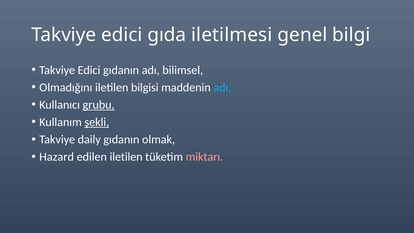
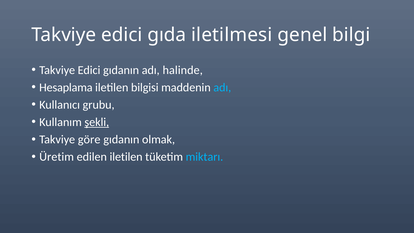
bilimsel: bilimsel -> halinde (183, 70)
Olmadığını: Olmadığını -> Hesaplama (66, 87)
grubu underline: present -> none (99, 105)
daily: daily -> göre (89, 139)
Hazard: Hazard -> Üretim (57, 157)
miktarı colour: pink -> light blue (204, 157)
